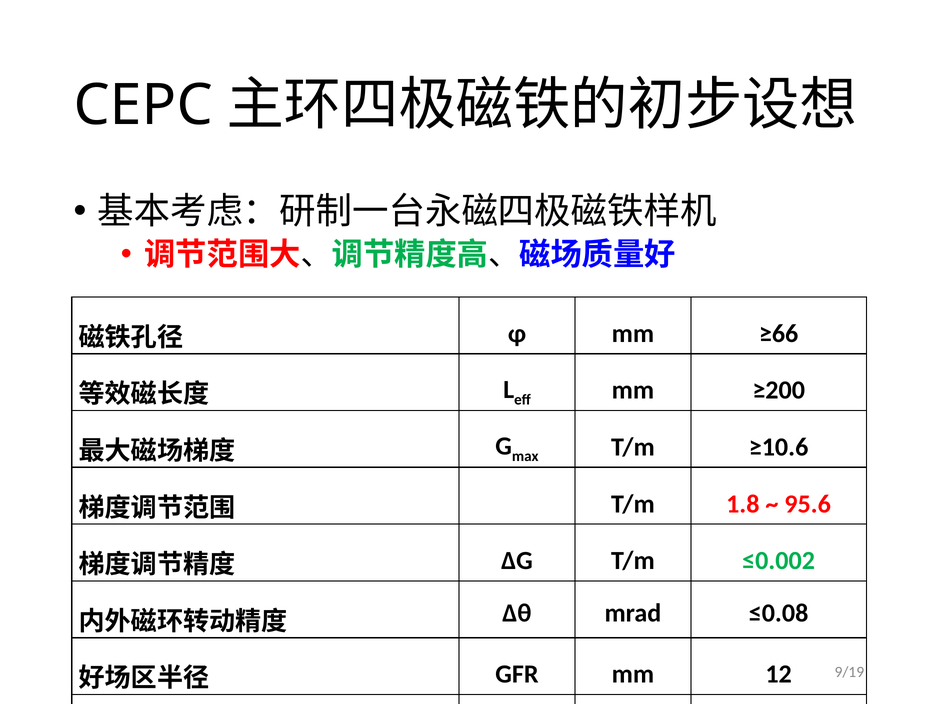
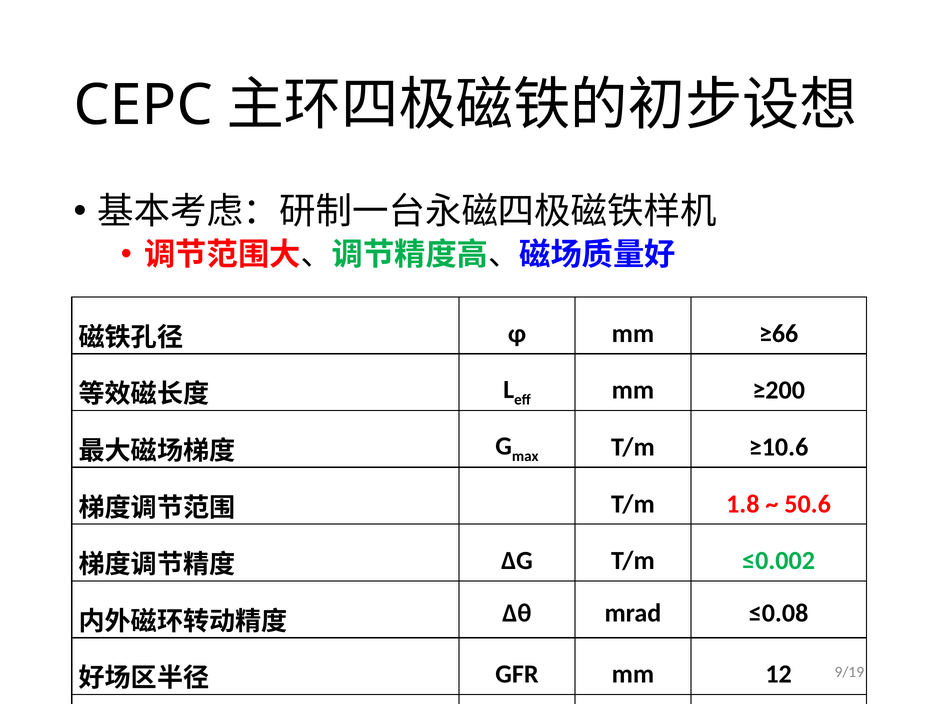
95.6: 95.6 -> 50.6 (808, 504)
